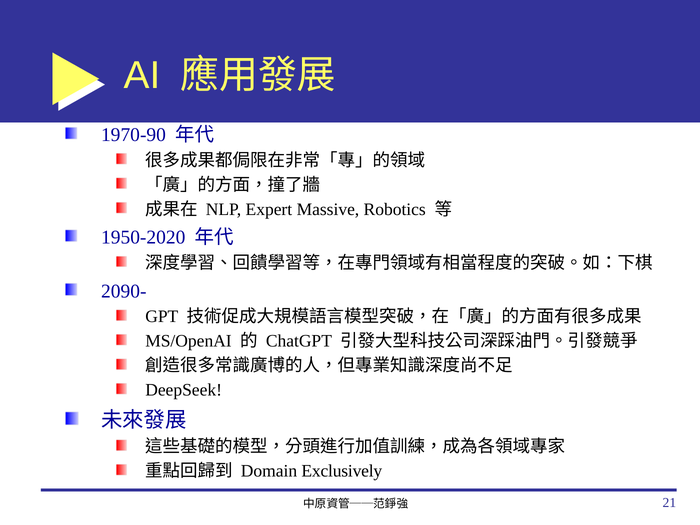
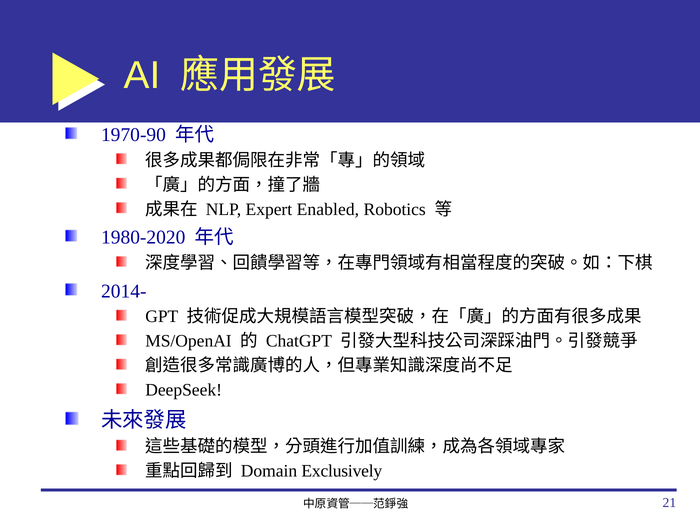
Massive: Massive -> Enabled (328, 209)
1950-2020: 1950-2020 -> 1980-2020 (143, 237)
2090-: 2090- -> 2014- (124, 291)
